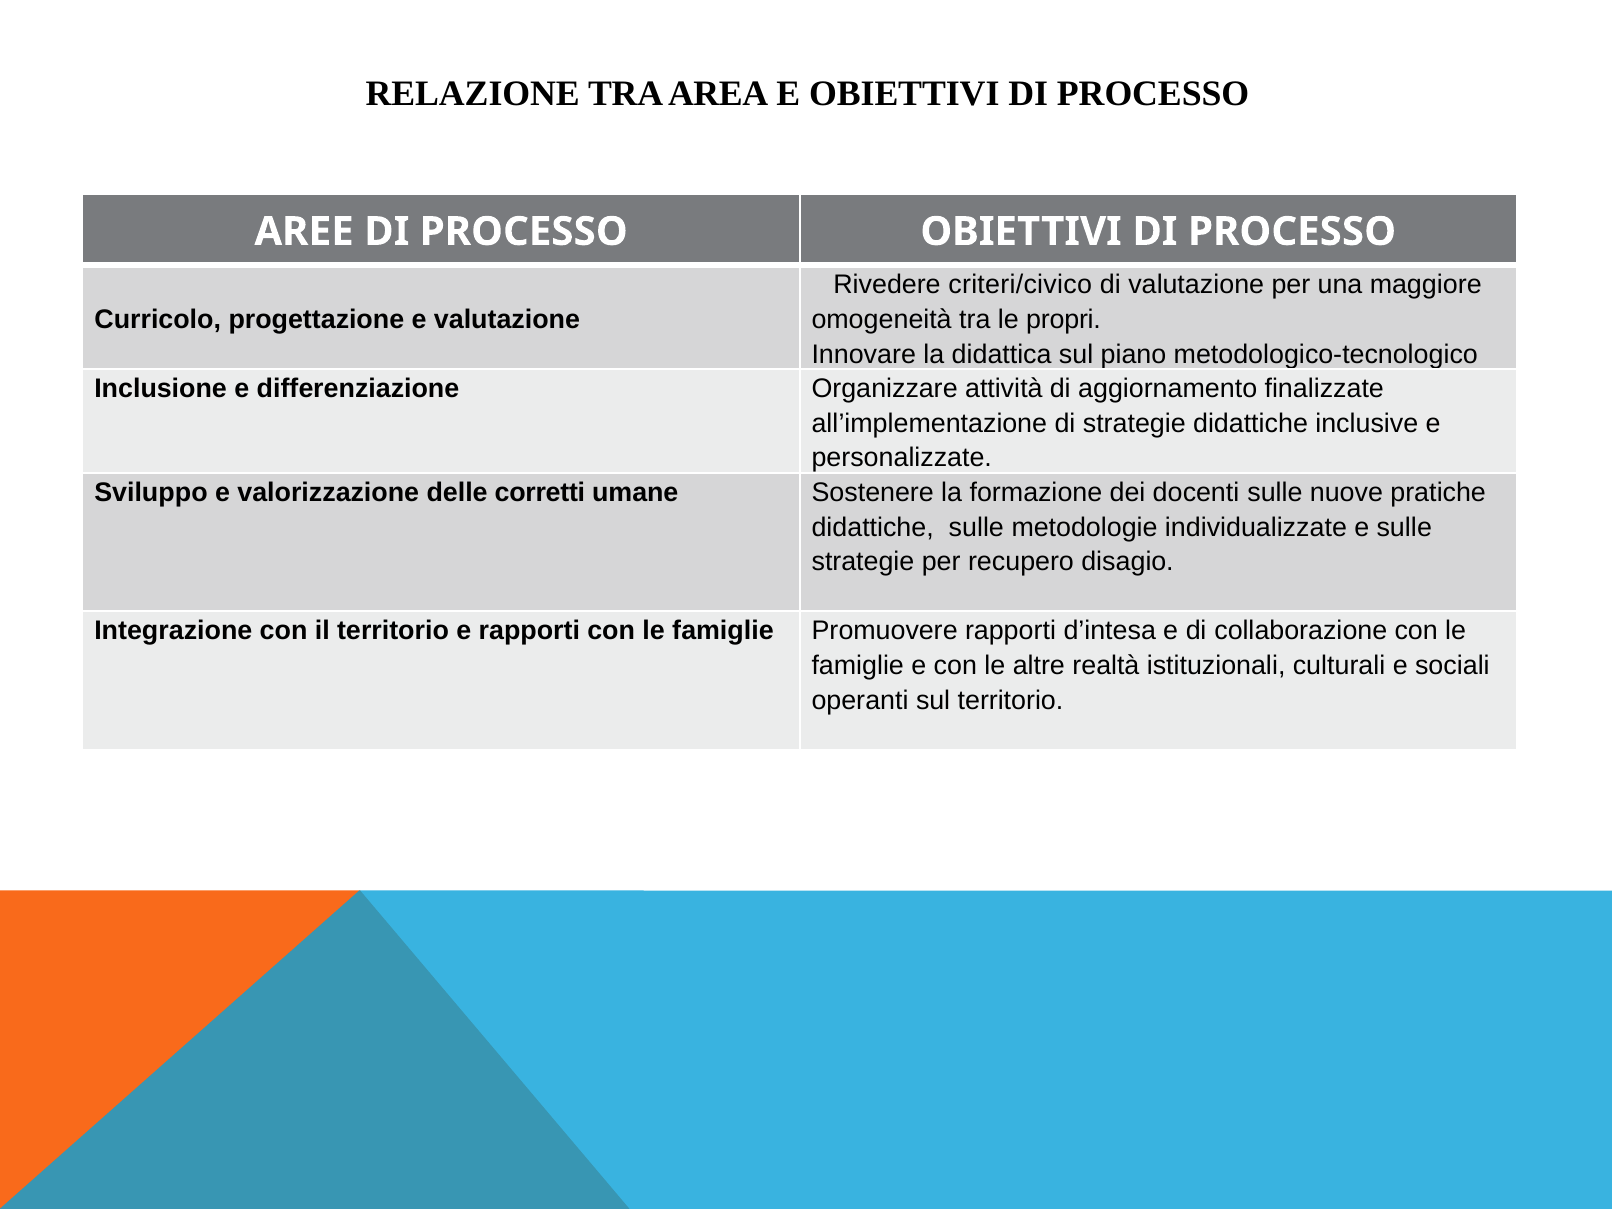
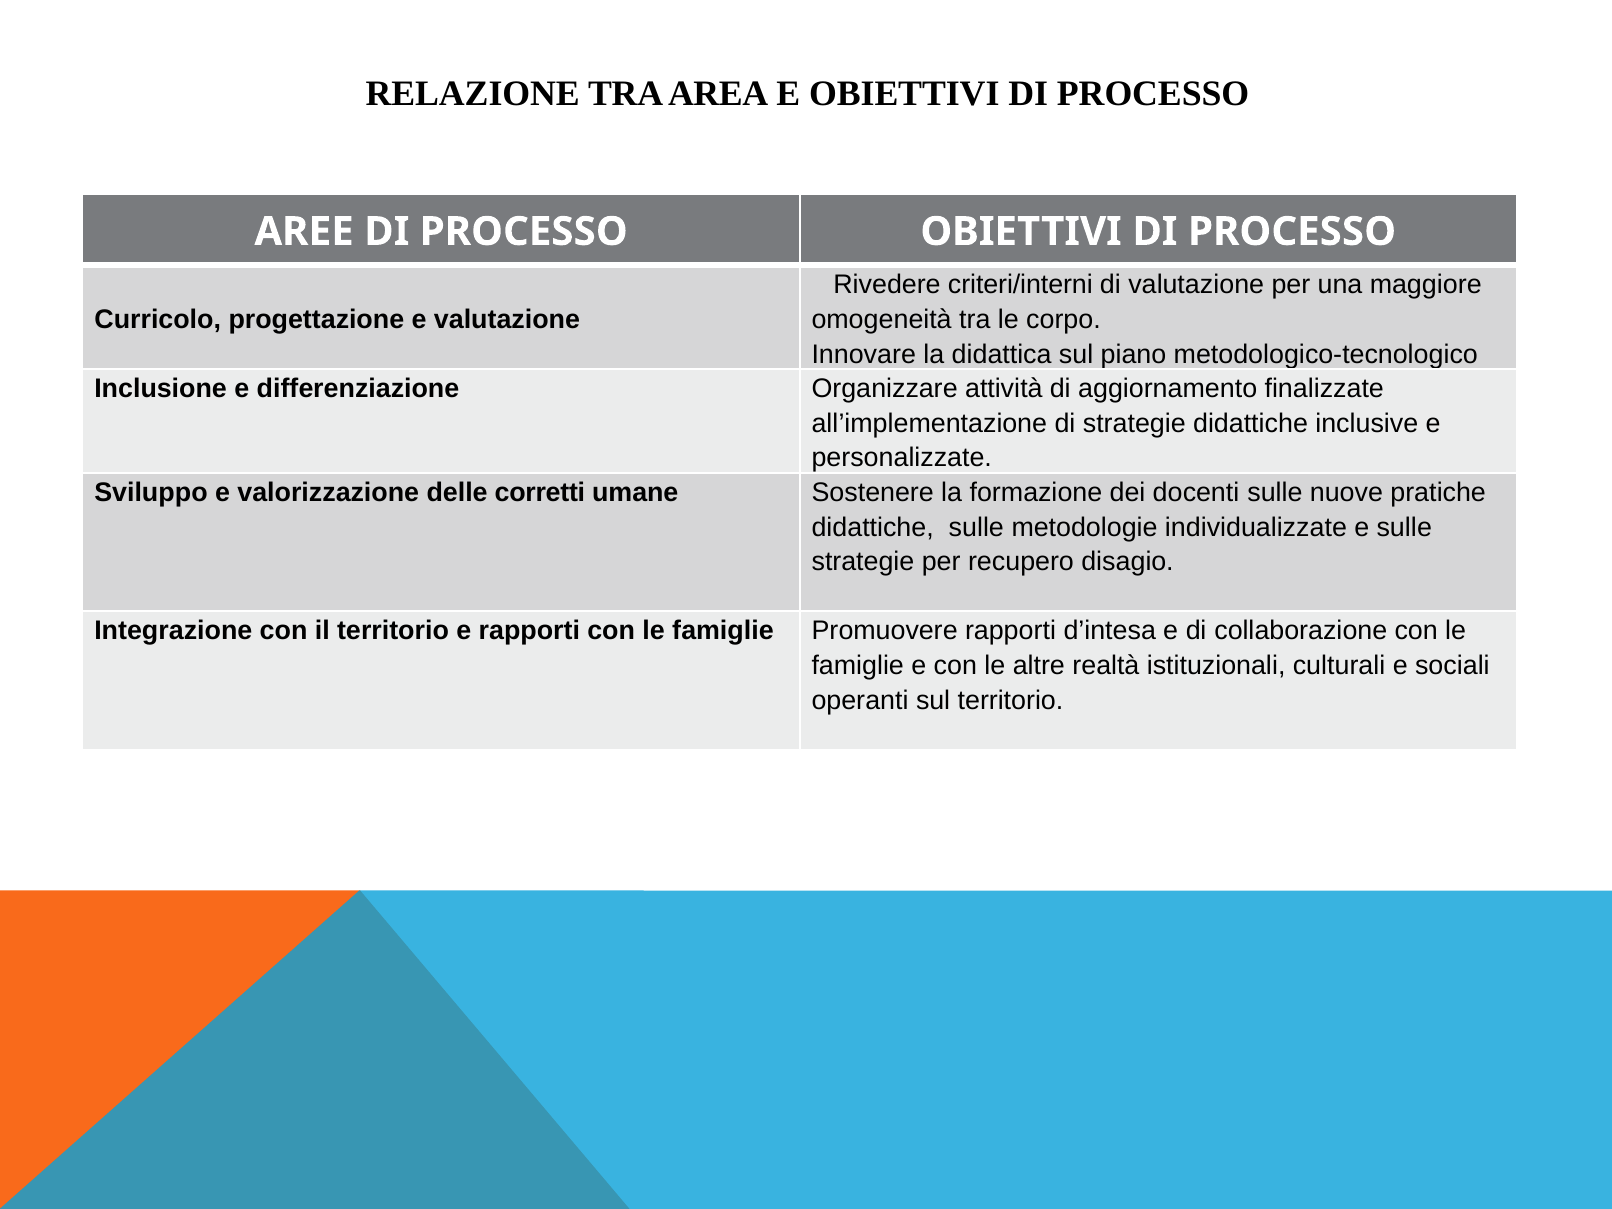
criteri/civico: criteri/civico -> criteri/interni (1020, 285)
propri: propri -> corpo (1063, 320)
